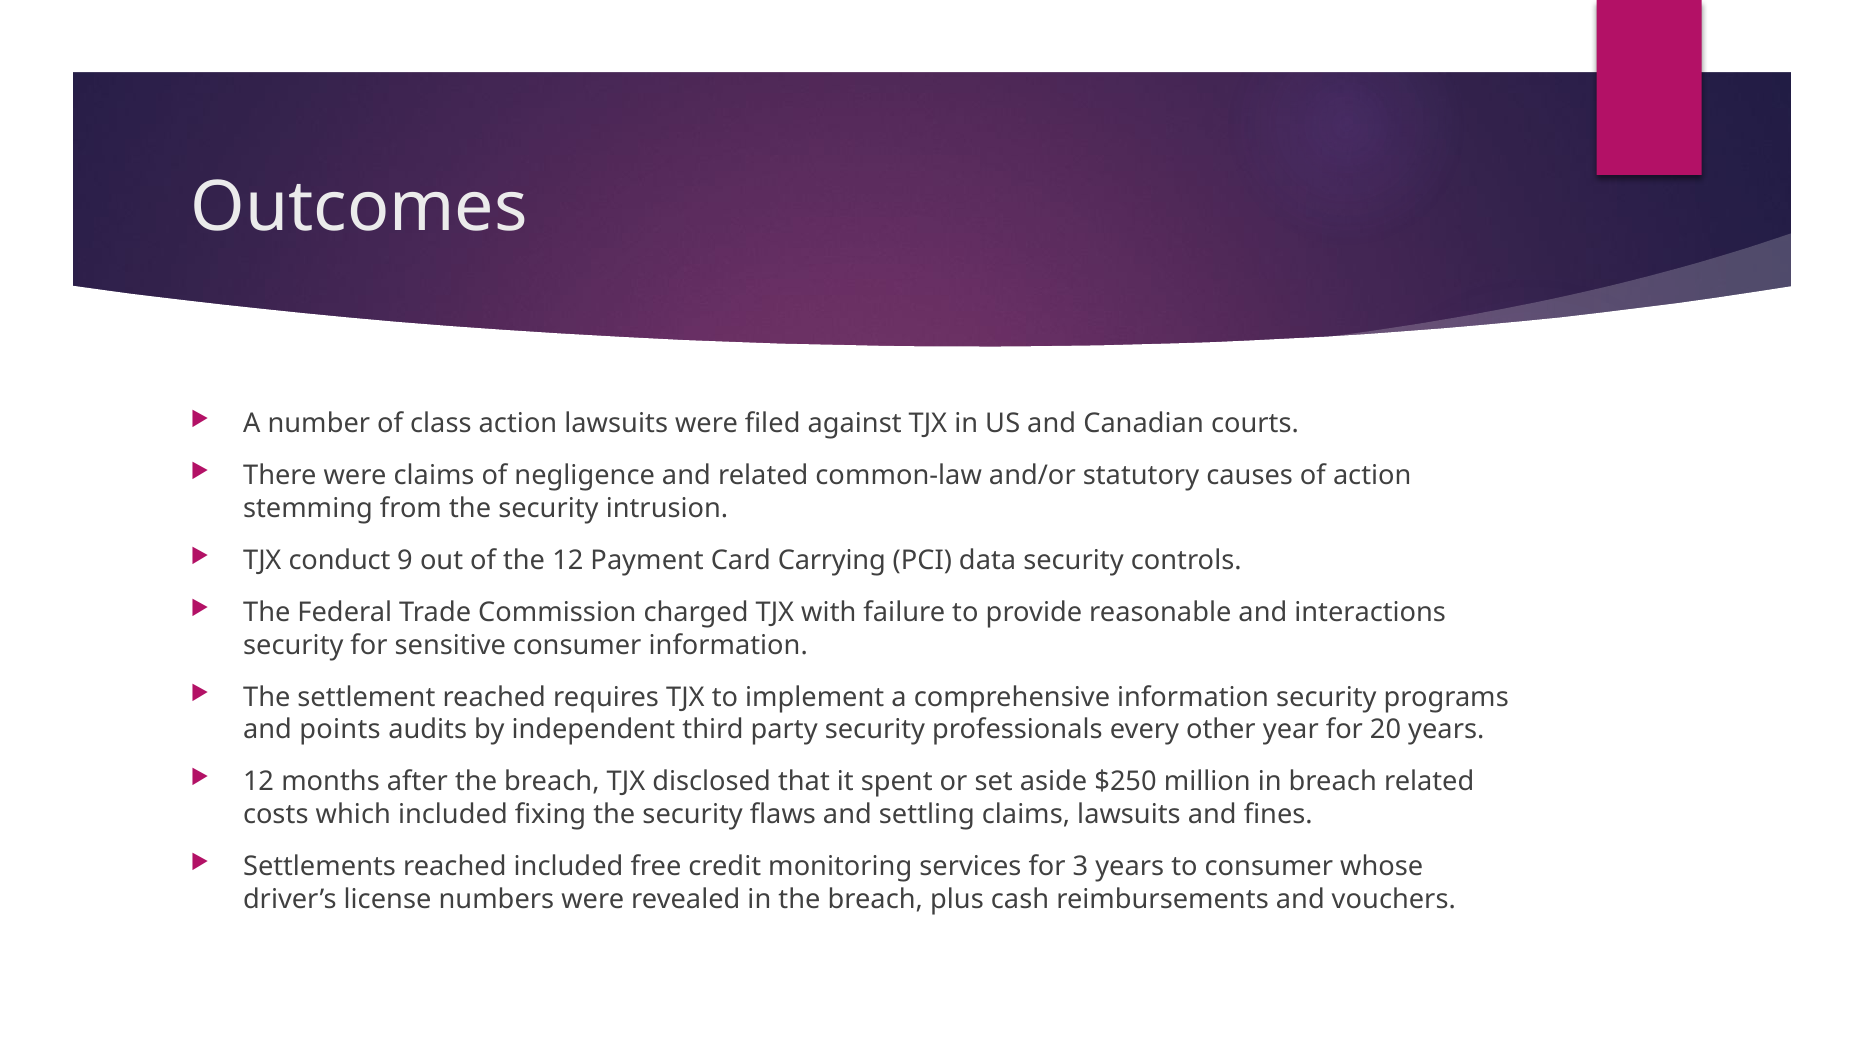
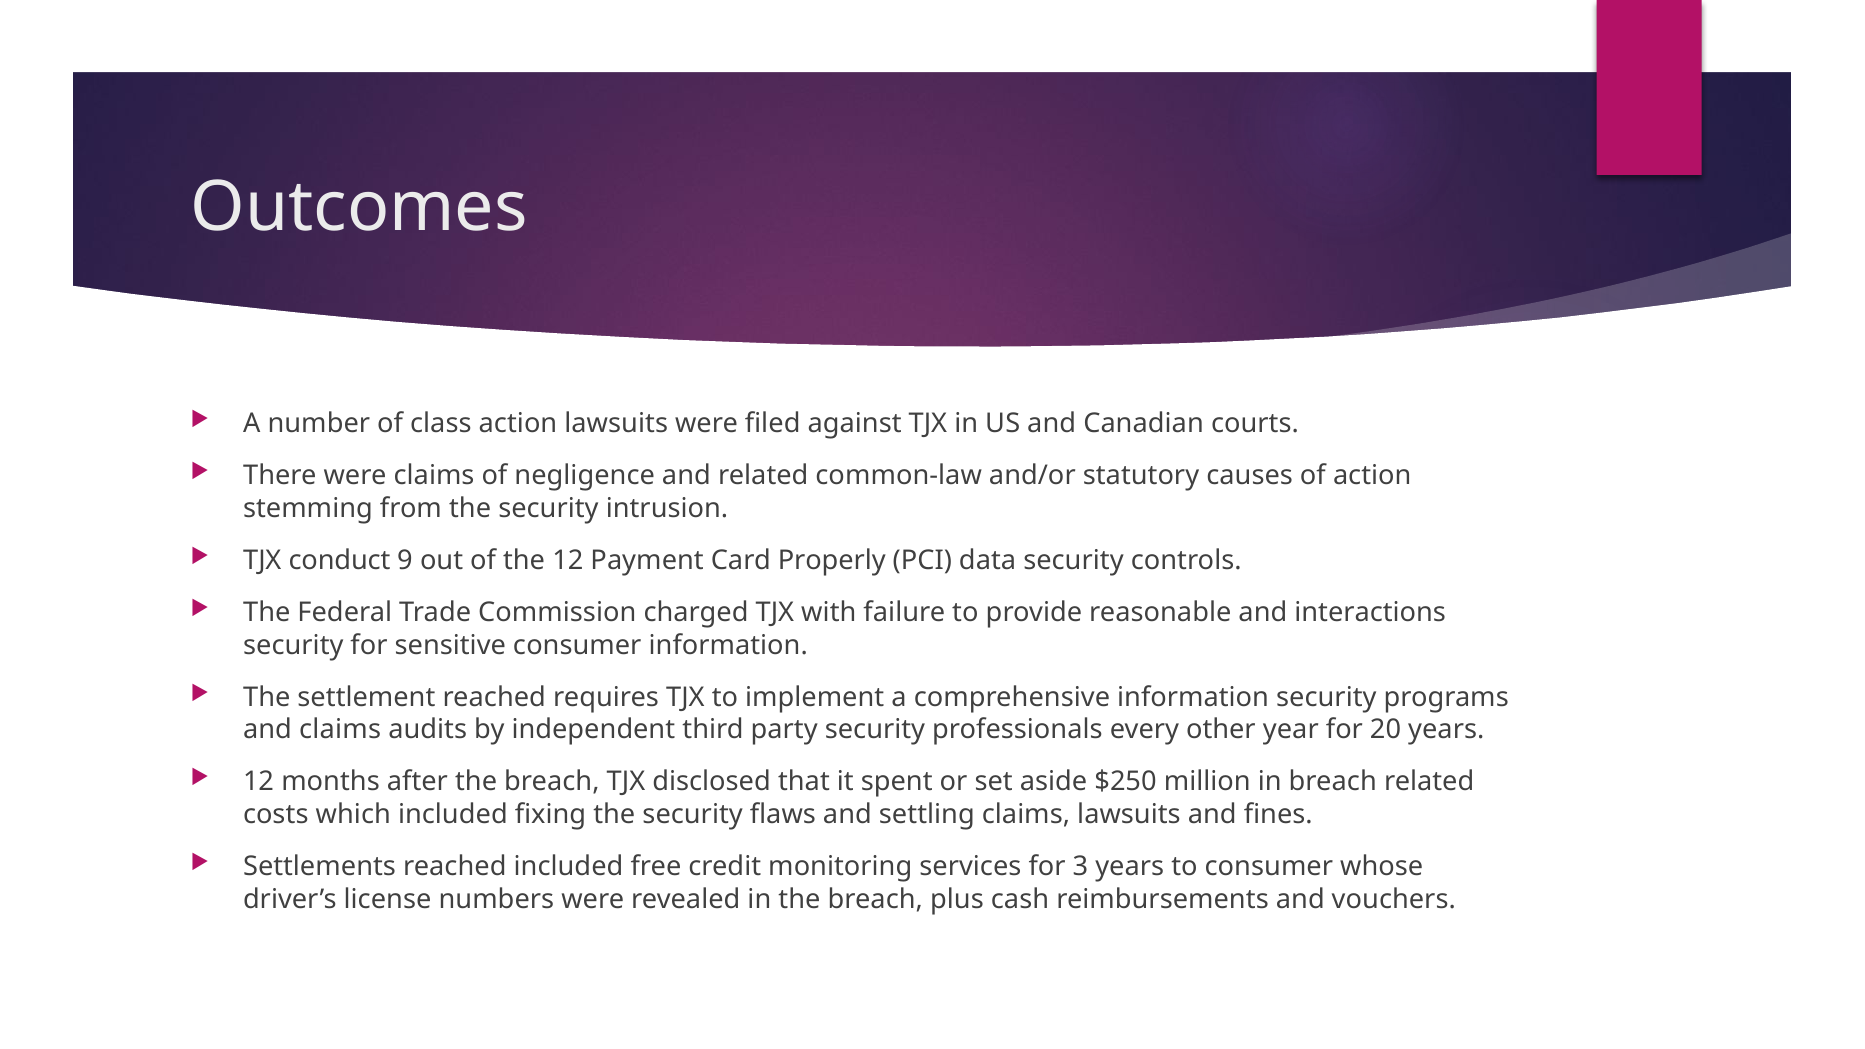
Carrying: Carrying -> Properly (832, 560)
and points: points -> claims (340, 730)
